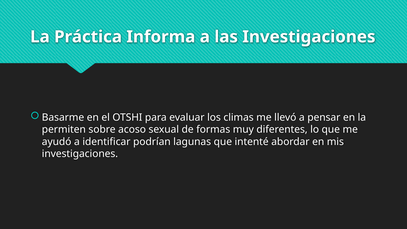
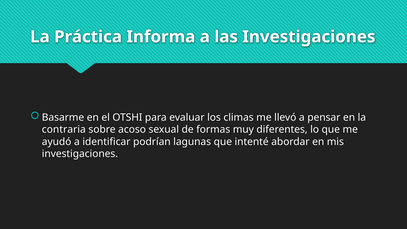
permiten: permiten -> contraria (64, 129)
